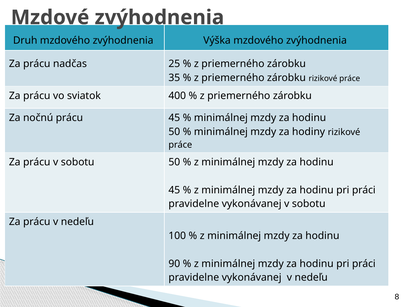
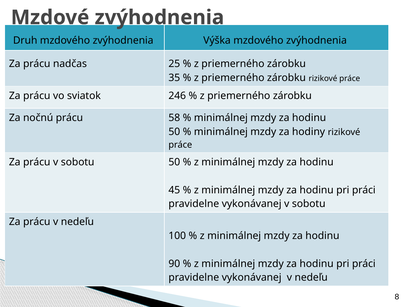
400: 400 -> 246 (177, 96)
prácu 45: 45 -> 58 (174, 118)
